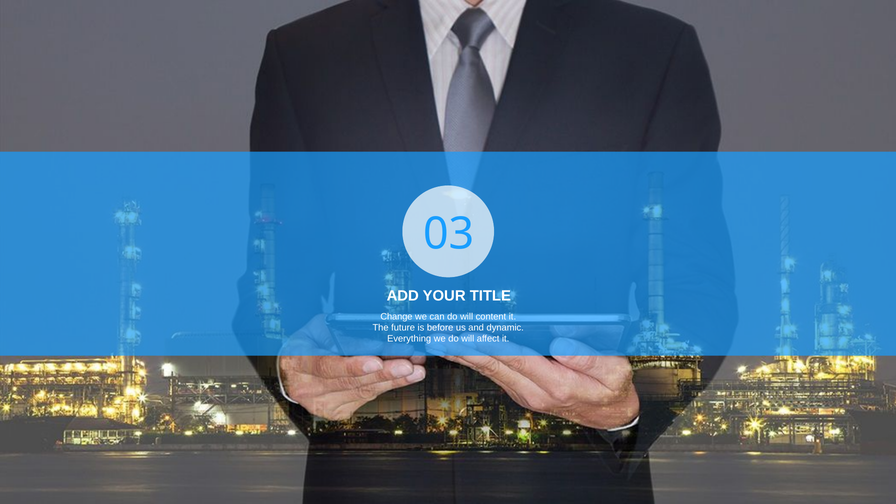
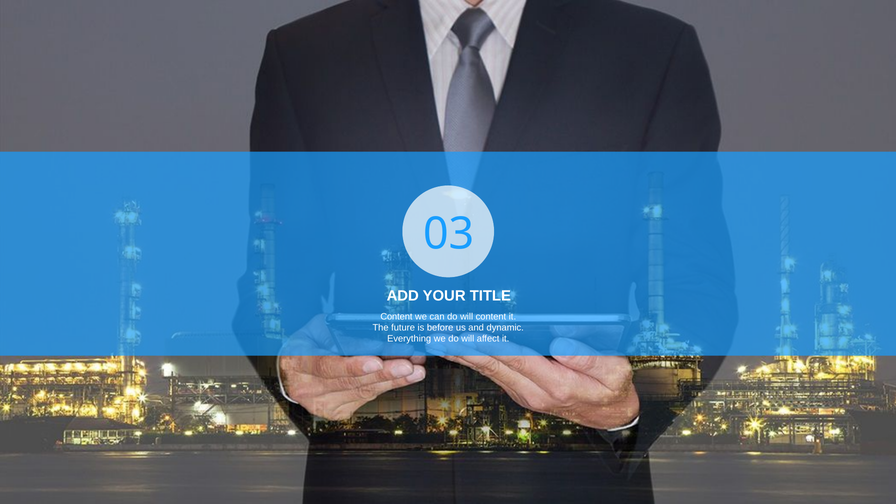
Change: Change -> Content (396, 316)
